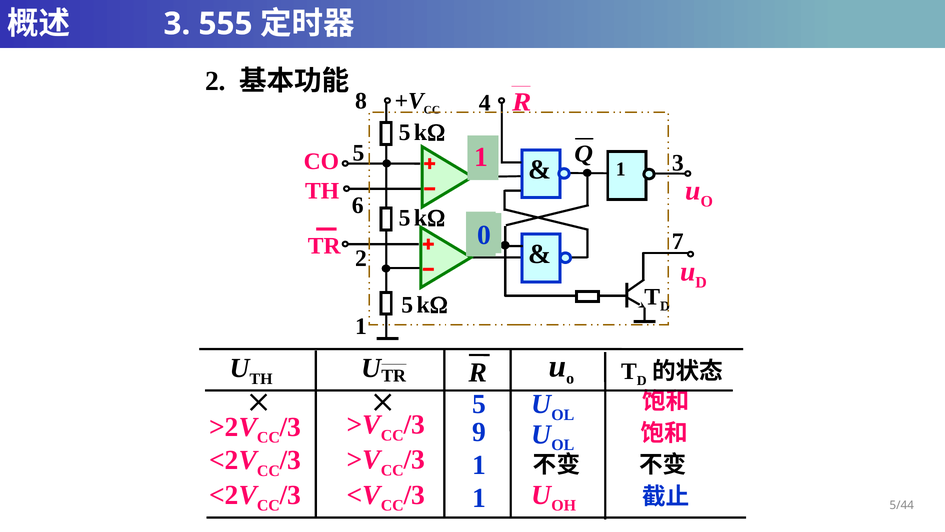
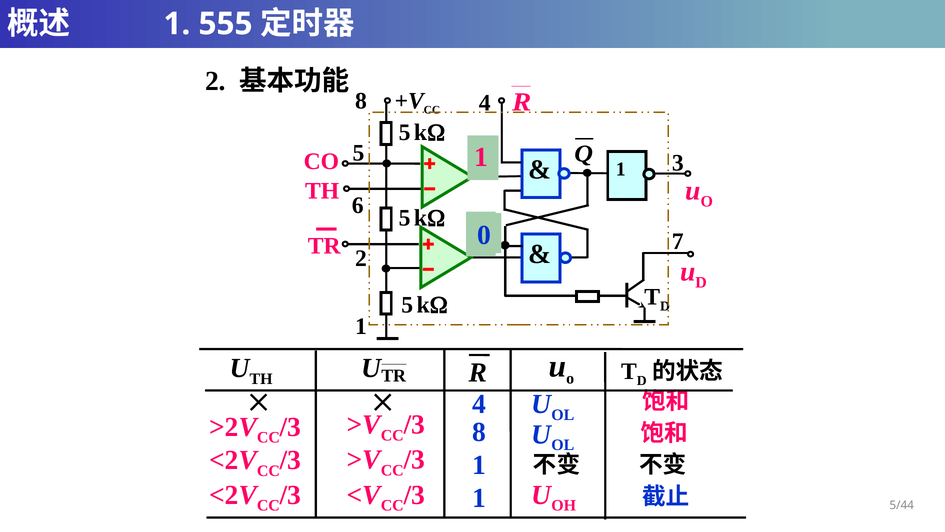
3: 3 -> 1 (177, 24)
5: 5 -> 4 (479, 404)
9: 9 -> 8 (479, 432)
